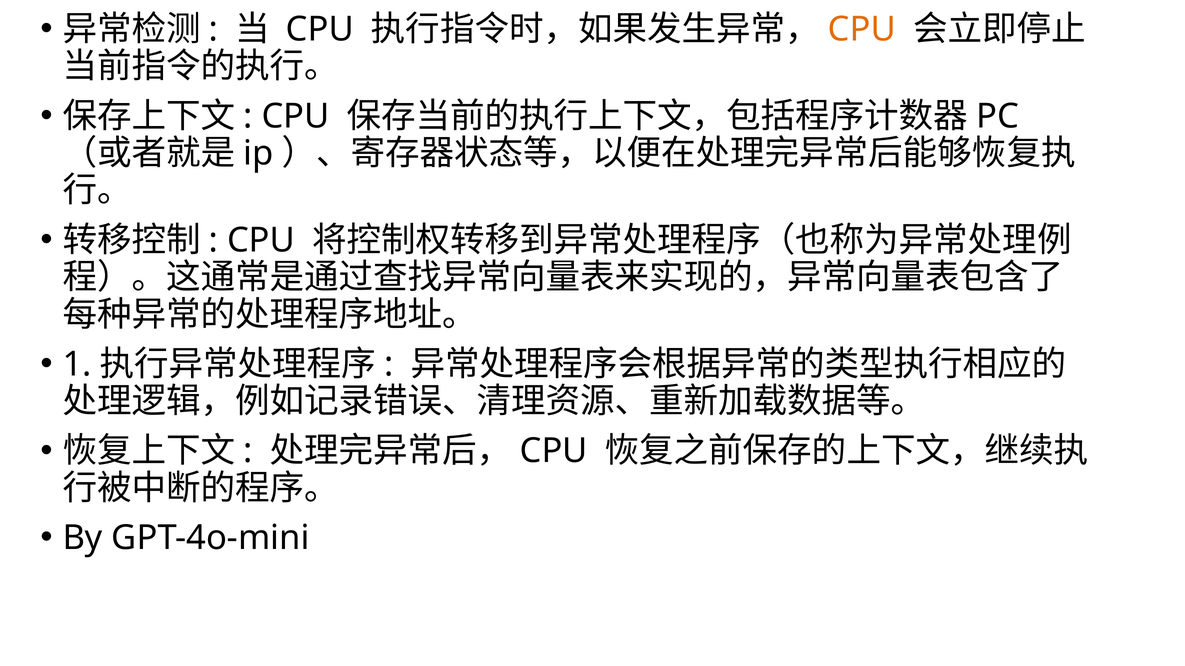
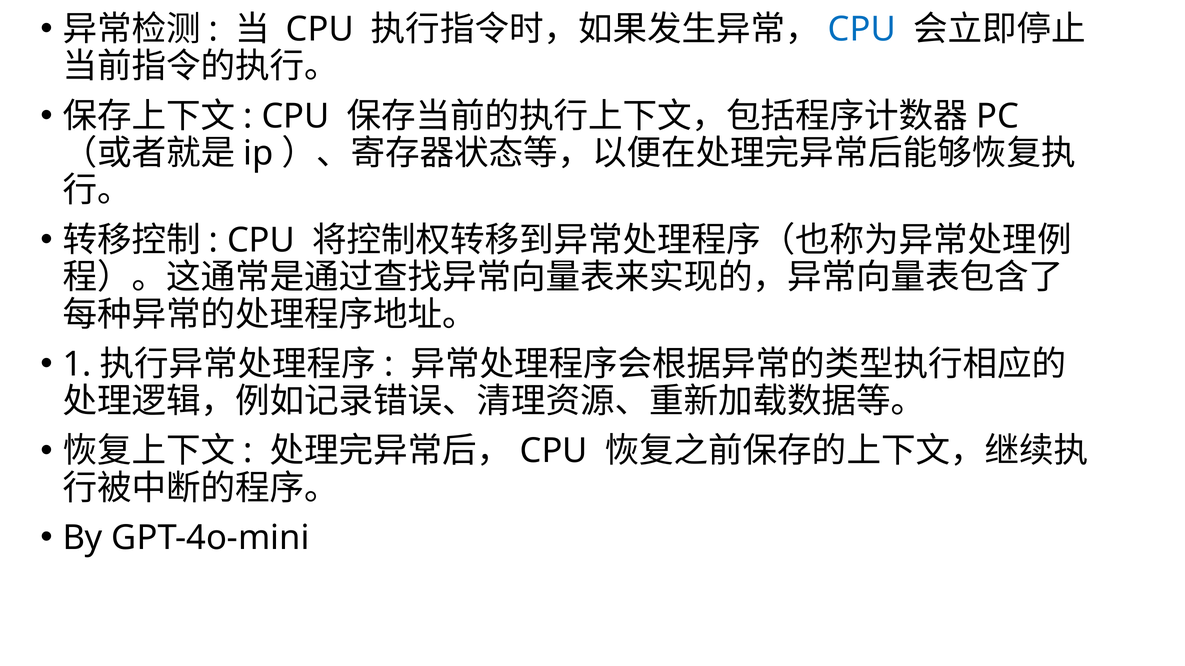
CPU colour: orange -> blue (862, 29)
